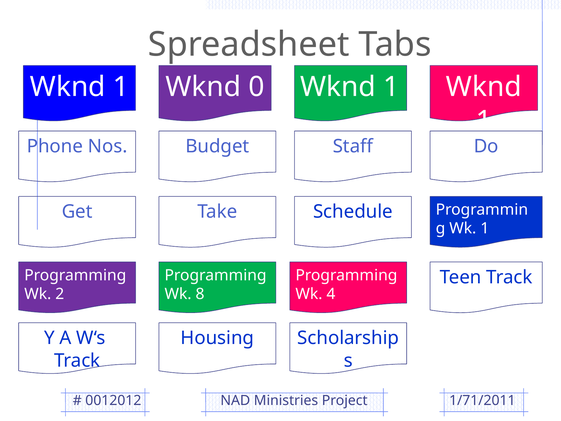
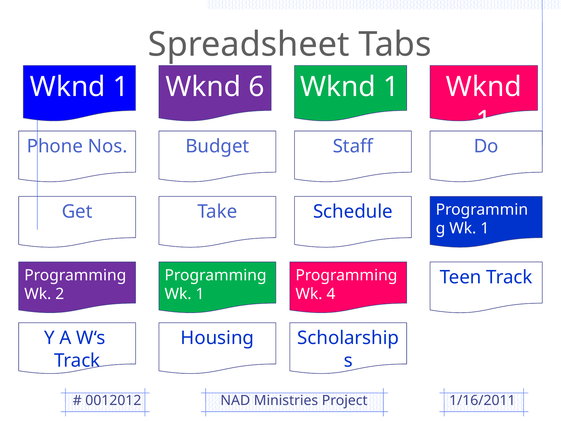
0: 0 -> 6 (256, 87)
8: 8 -> 1 (200, 294)
1/71/2011: 1/71/2011 -> 1/16/2011 (482, 400)
